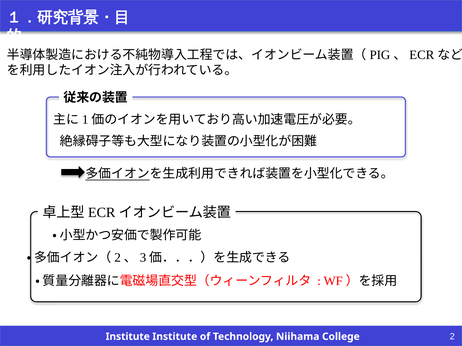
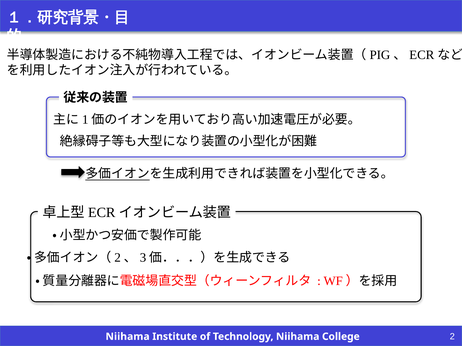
Institute: Institute -> Niihama (128, 337)
